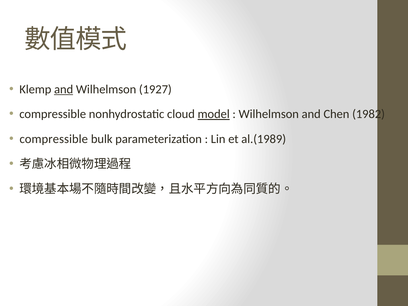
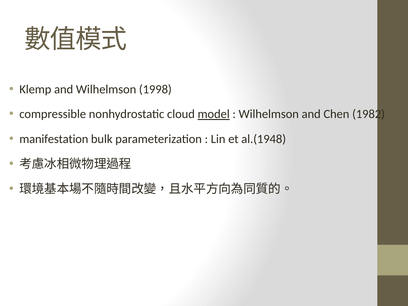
and underline: present -> none (64, 89)
1927: 1927 -> 1998 (155, 89)
compressible: compressible -> manifestation (54, 139)
al.(1989: al.(1989 -> al.(1948 (264, 139)
